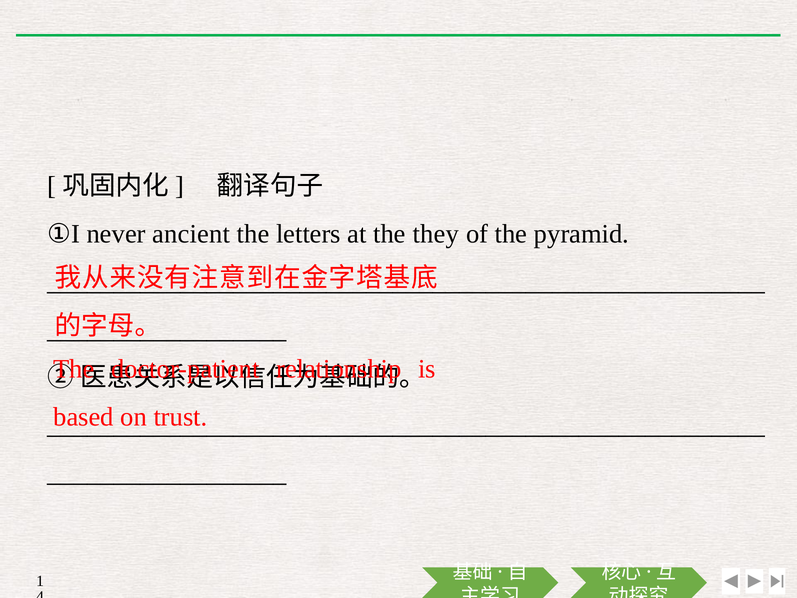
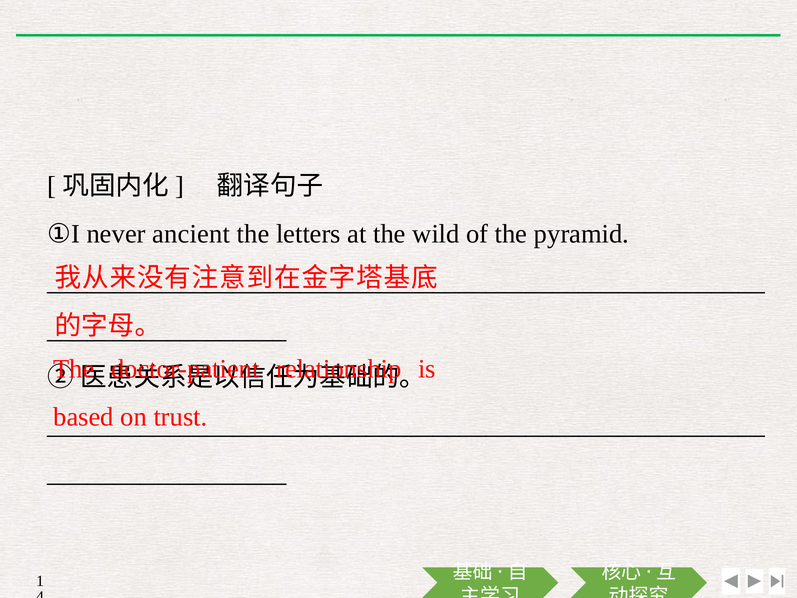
they: they -> wild (436, 234)
